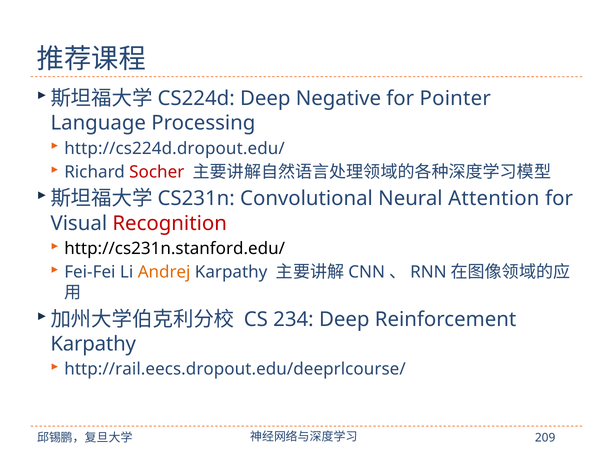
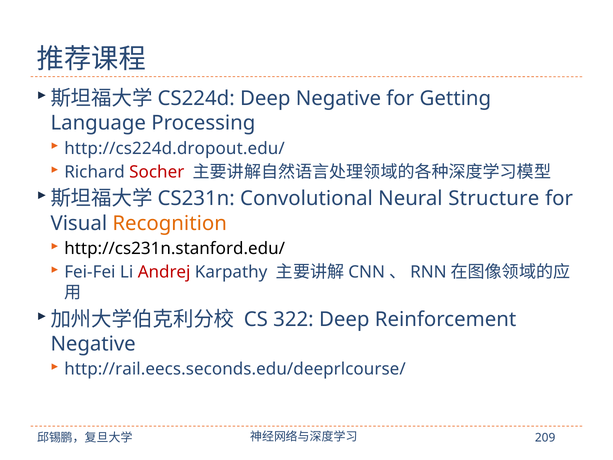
Pointer: Pointer -> Getting (455, 99)
Attention: Attention -> Structure (494, 199)
Recognition colour: red -> orange (170, 223)
Andrej colour: orange -> red (164, 272)
234: 234 -> 322 (293, 319)
Karpathy: Karpathy -> Negative (93, 344)
http://rail.eecs.dropout.edu/deeprlcourse/: http://rail.eecs.dropout.edu/deeprlcourse/ -> http://rail.eecs.seconds.edu/deeprlcourse/ (235, 369)
